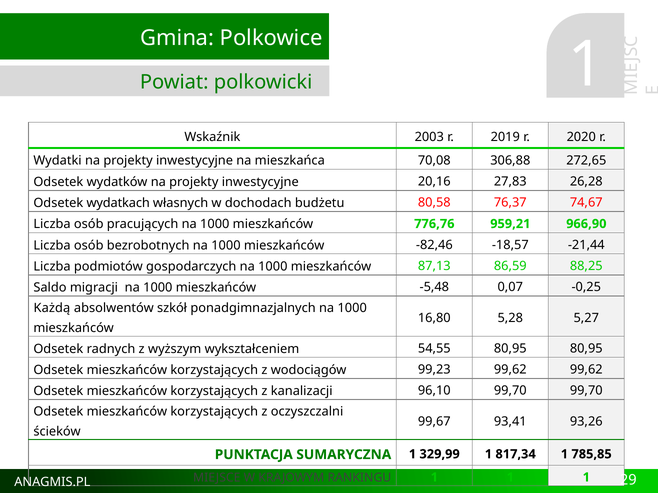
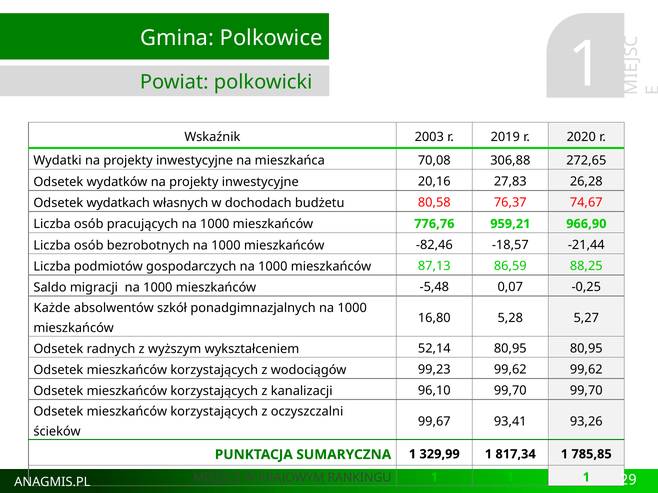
Każdą: Każdą -> Każde (52, 309)
54,55: 54,55 -> 52,14 (434, 349)
